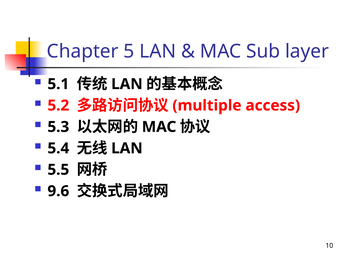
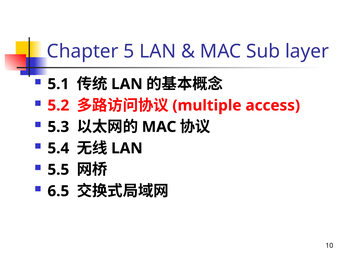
9.6: 9.6 -> 6.5 (58, 191)
